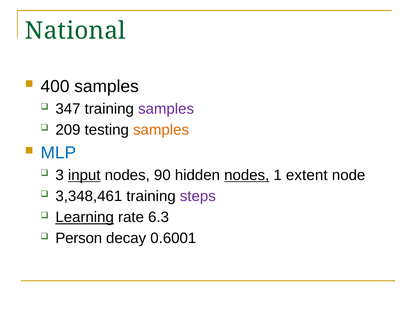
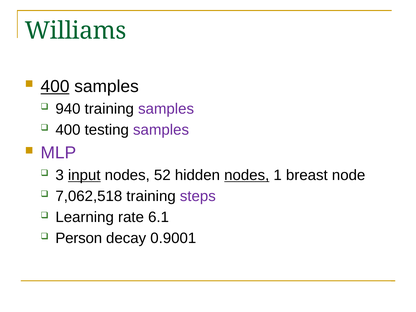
National: National -> Williams (76, 31)
400 underline: none -> present (55, 86)
347: 347 -> 940 (68, 109)
209: 209 -> 400 (68, 130)
samples colour: orange -> purple (161, 130)
MLP colour: blue -> purple (58, 153)
90: 90 -> 52 (162, 175)
extent: extent -> breast (307, 175)
3,348,461: 3,348,461 -> 7,062,518 (89, 196)
Learning underline: present -> none (85, 217)
6.3: 6.3 -> 6.1 (159, 217)
0.6001: 0.6001 -> 0.9001 (173, 238)
